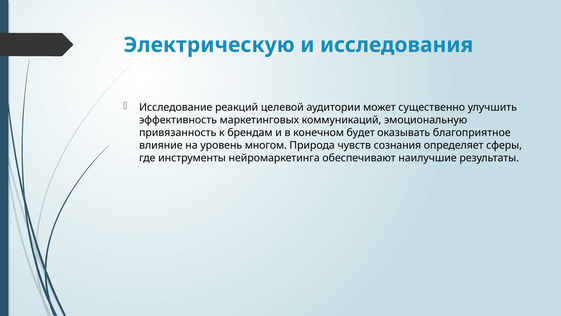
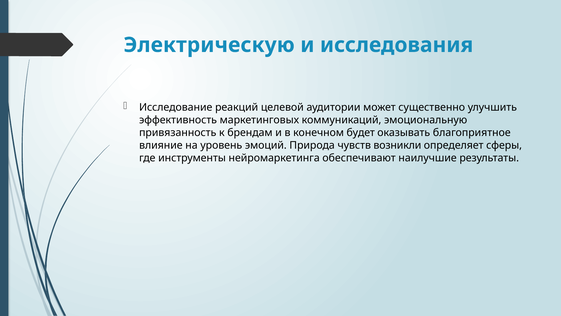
многом: многом -> эмоций (266, 145)
сознания: сознания -> возникли (397, 145)
